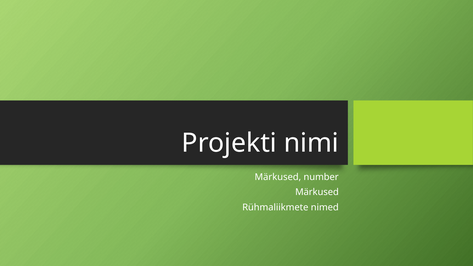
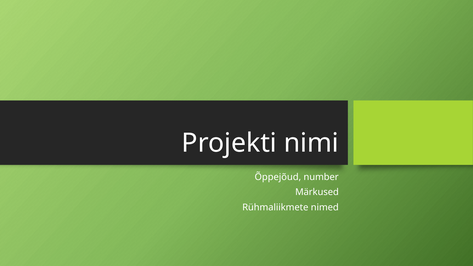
Märkused: Märkused -> Õppejõud (278, 177)
